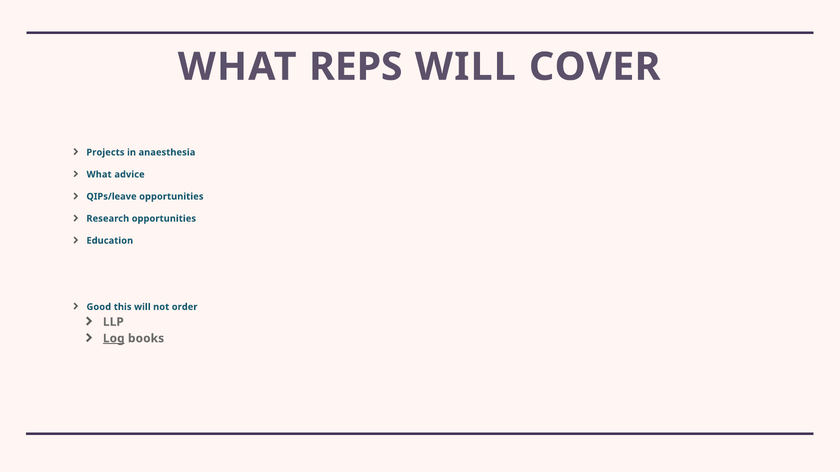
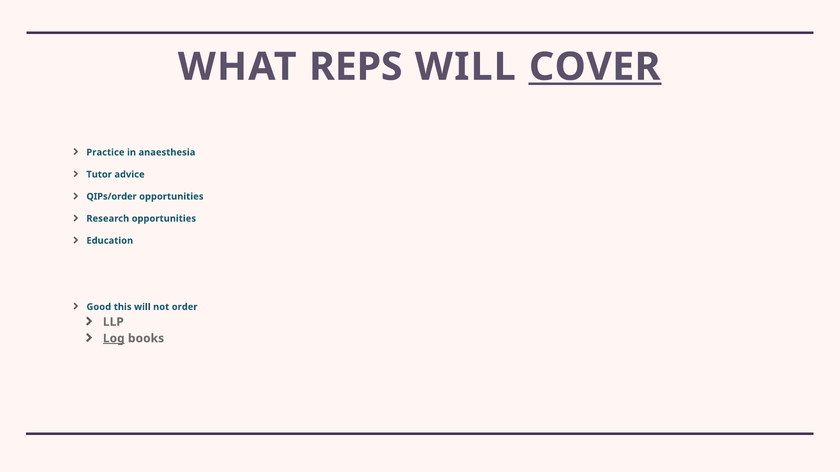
COVER underline: none -> present (595, 67)
Projects: Projects -> Practice (105, 152)
What: What -> Tutor (99, 175)
QIPs/leave: QIPs/leave -> QIPs/order (112, 197)
